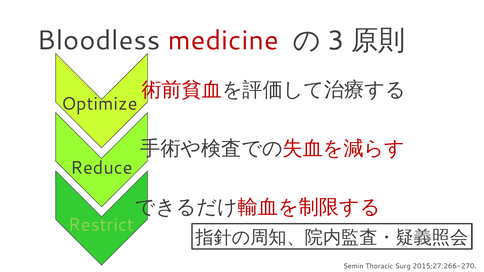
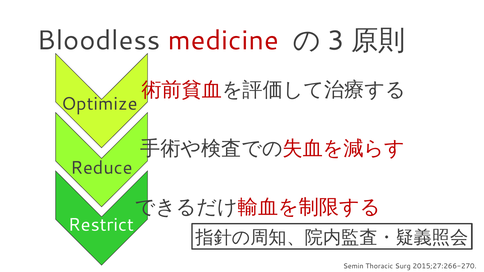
Restrict colour: light green -> white (101, 225)
